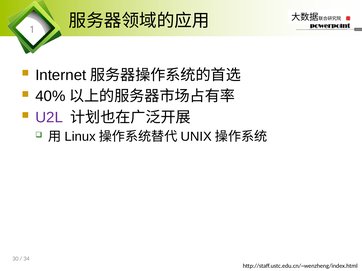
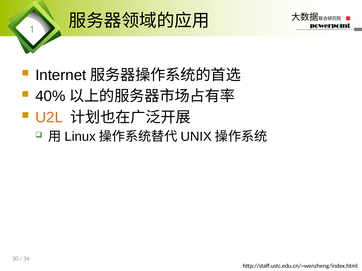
U2L colour: purple -> orange (49, 118)
